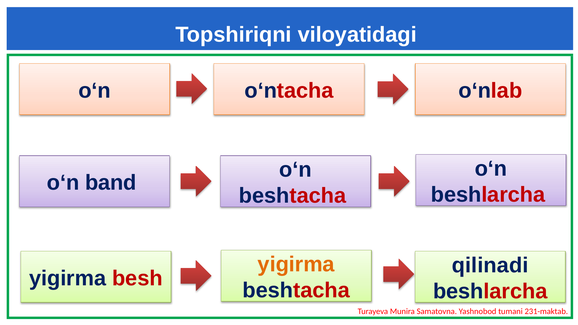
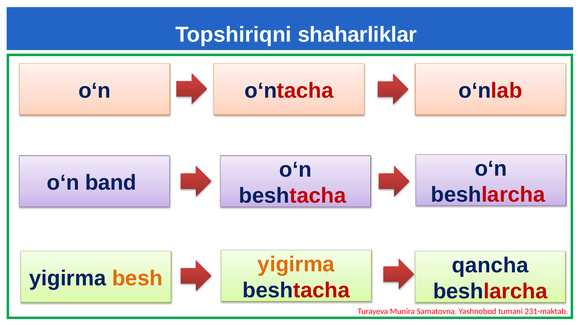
viloyatidagi: viloyatidagi -> shaharliklar (357, 35)
qilinadi: qilinadi -> qancha (490, 265)
besh colour: red -> orange (137, 278)
